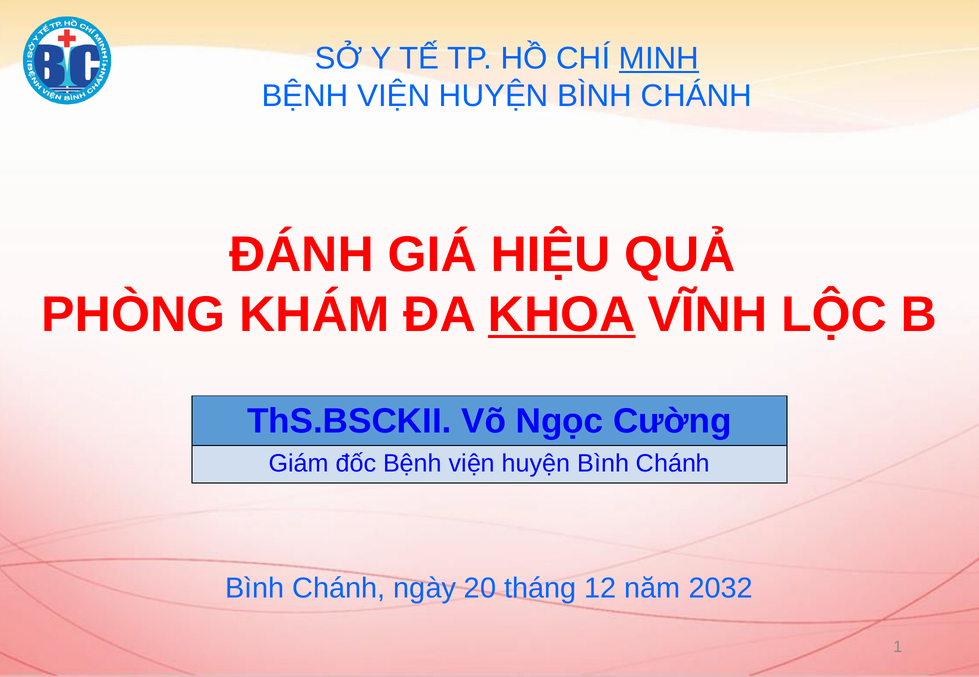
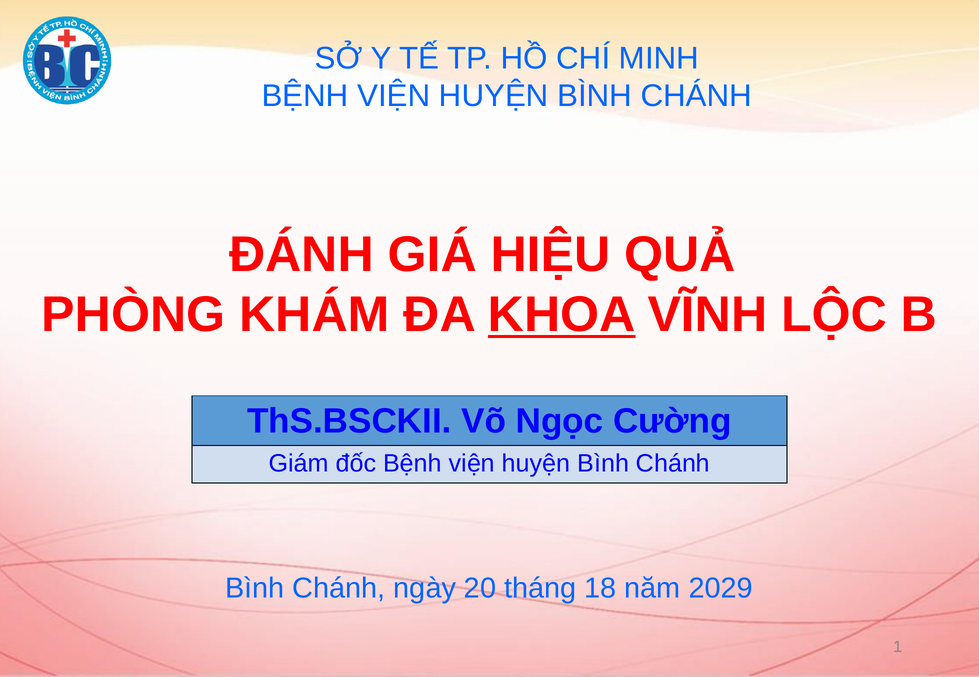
MINH underline: present -> none (659, 58)
12: 12 -> 18 (600, 589)
2032: 2032 -> 2029 (721, 589)
